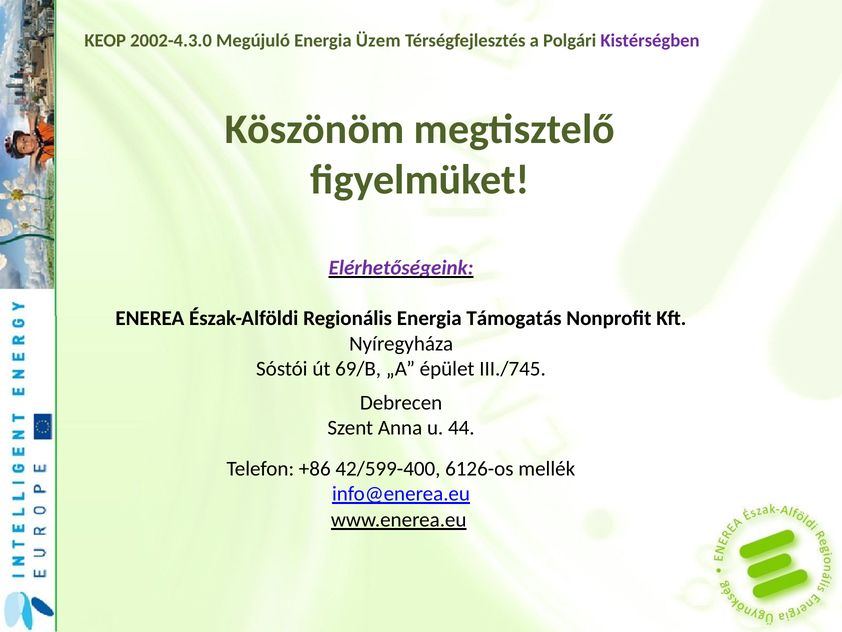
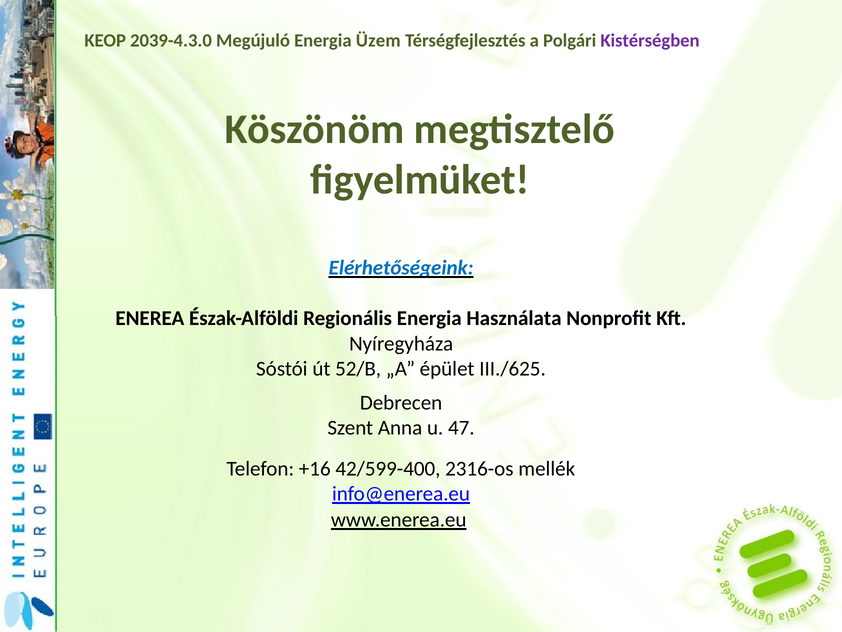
2002-4.3.0: 2002-4.3.0 -> 2039-4.3.0 (171, 41)
Elérhetőségeink colour: purple -> blue (401, 268)
Támogatás: Támogatás -> Használata (514, 318)
69/B: 69/B -> 52/B (358, 369)
III./745: III./745 -> III./625 (513, 369)
44: 44 -> 47 (461, 428)
+86: +86 -> +16 (315, 468)
6126-os: 6126-os -> 2316-os (479, 468)
